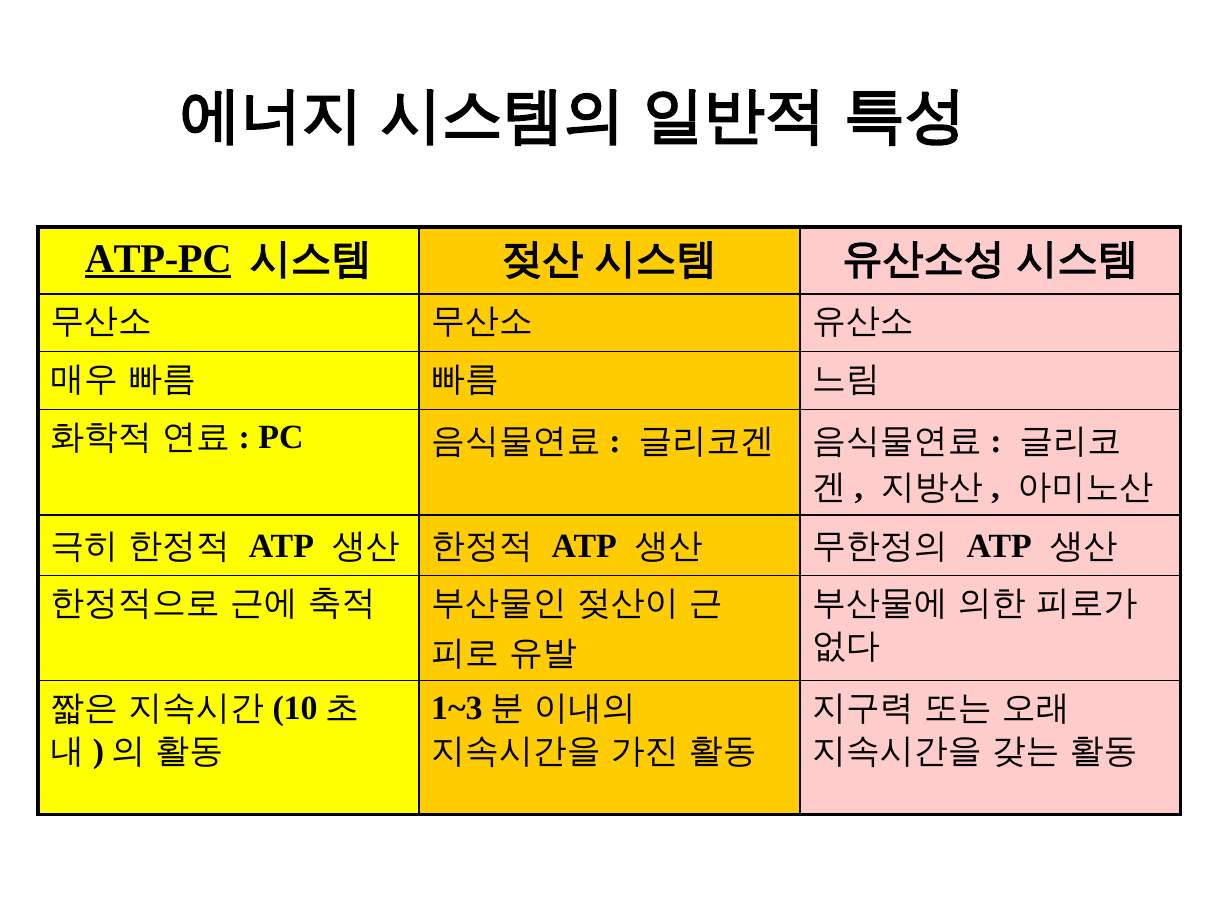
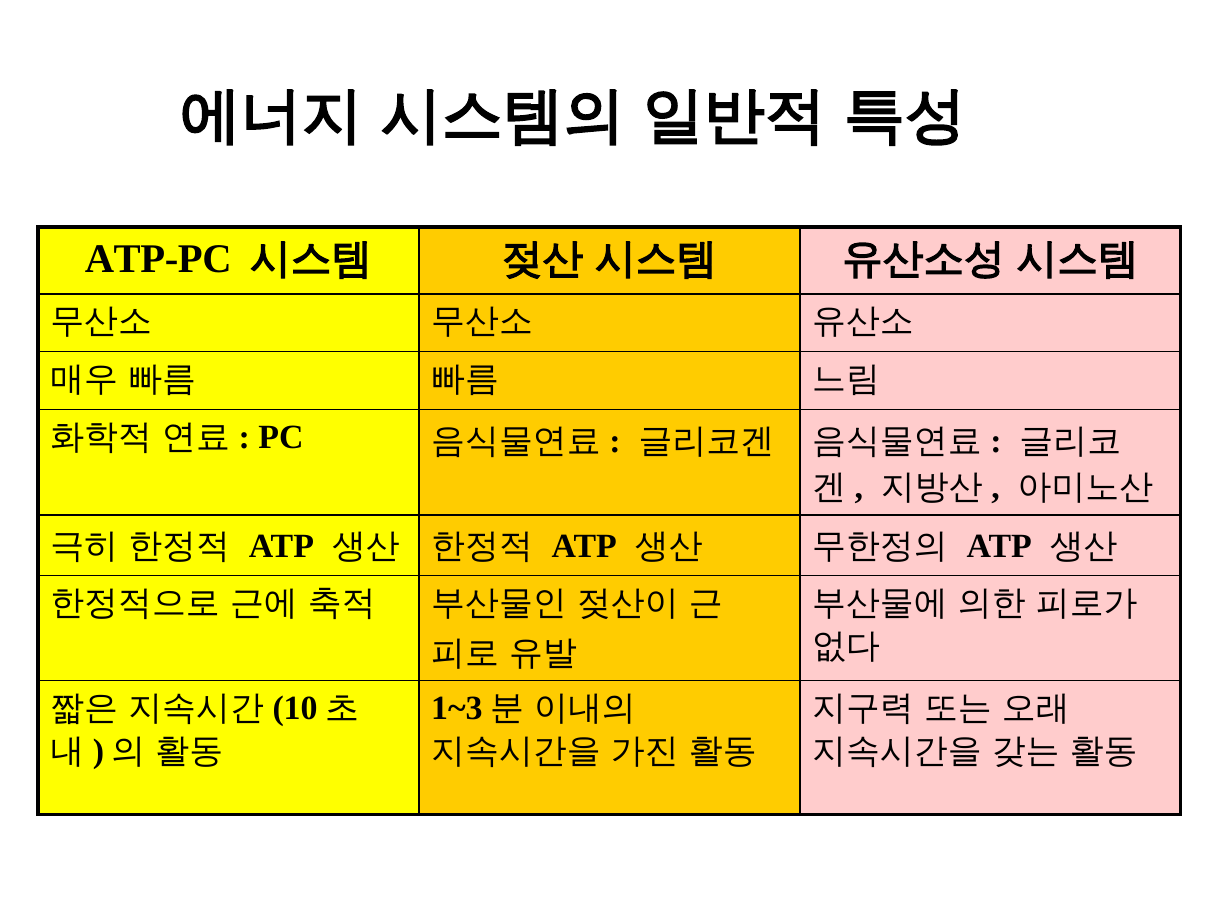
ATP-PC underline: present -> none (158, 259)
